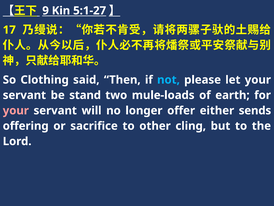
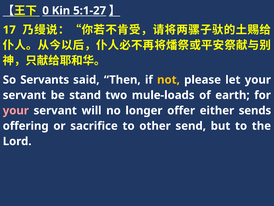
9: 9 -> 0 (46, 11)
Clothing: Clothing -> Servants (45, 80)
not colour: light blue -> yellow (168, 80)
cling: cling -> send (191, 126)
